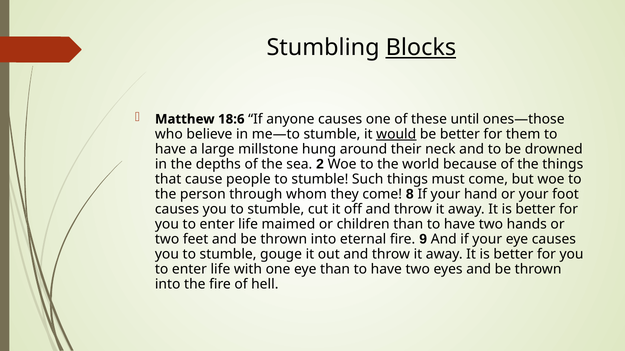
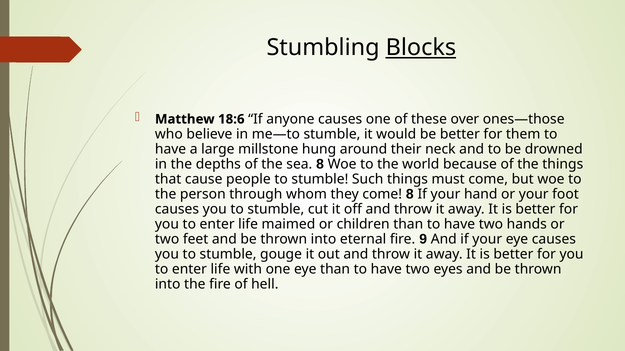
until: until -> over (465, 119)
would underline: present -> none (396, 134)
sea 2: 2 -> 8 (320, 164)
